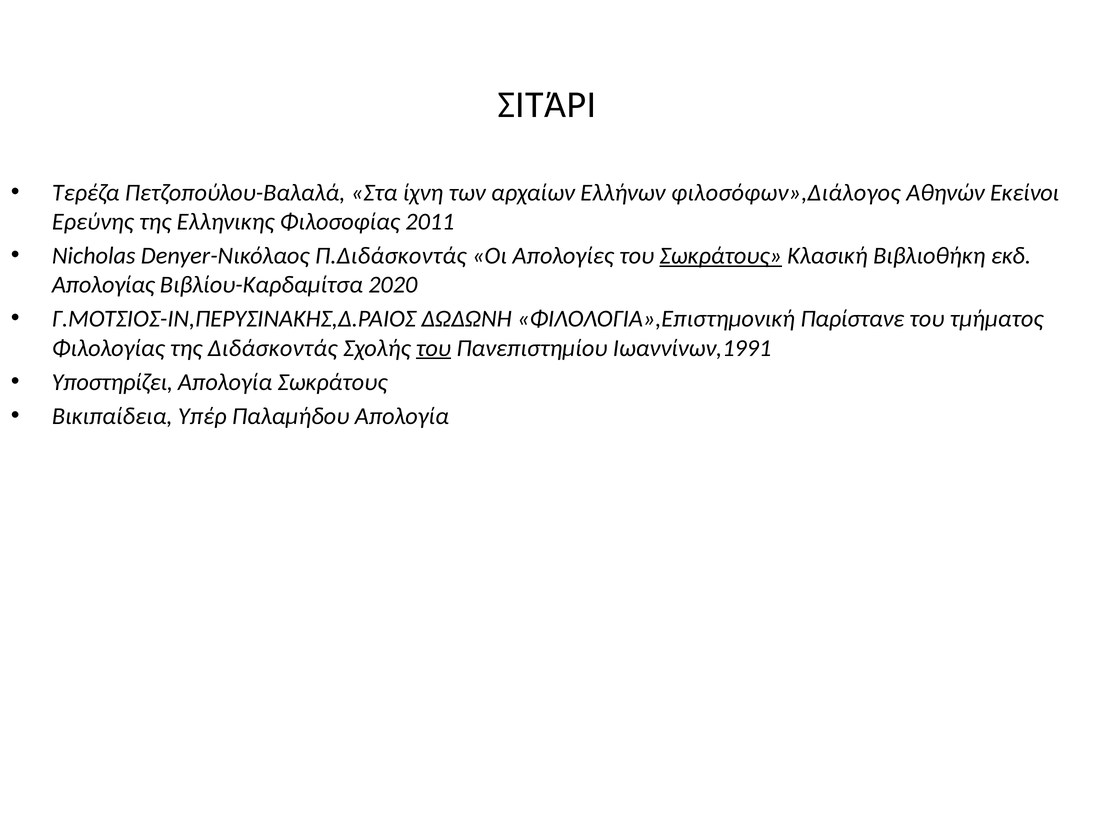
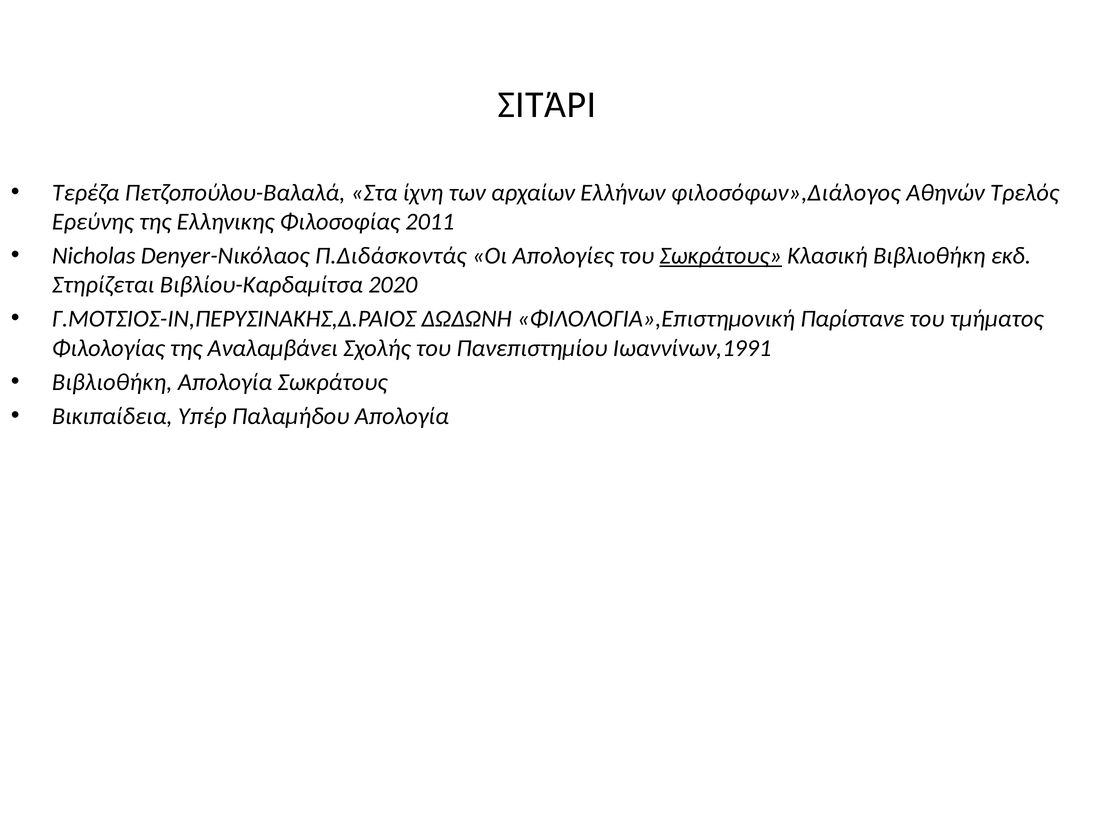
Εκείνοι: Εκείνοι -> Τρελός (1024, 193)
Απολογίας: Απολογίας -> Στηρίζεται (103, 285)
Διδάσκοντάς: Διδάσκοντάς -> Αναλαμβάνει (273, 348)
του underline: present -> none (433, 348)
Υποστηρίζει: Υποστηρίζει -> Βιβλιοθήκη (112, 382)
